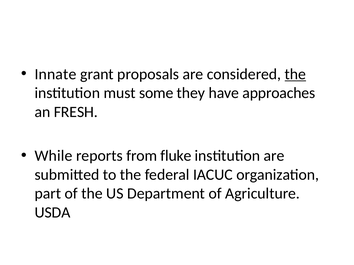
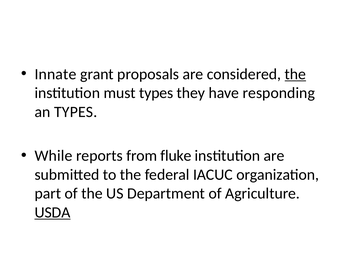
must some: some -> types (156, 93)
approaches: approaches -> responding (279, 93)
an FRESH: FRESH -> TYPES (76, 112)
USDA underline: none -> present (52, 213)
